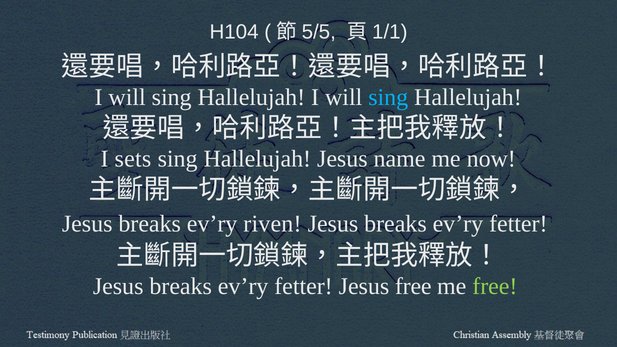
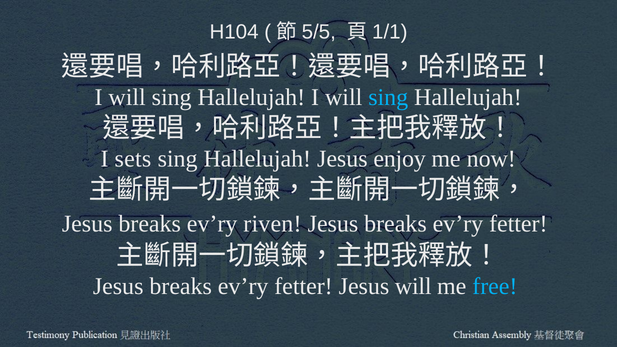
name: name -> enjoy (400, 159)
Jesus free: free -> will (413, 286)
free colour: light green -> light blue (495, 286)
